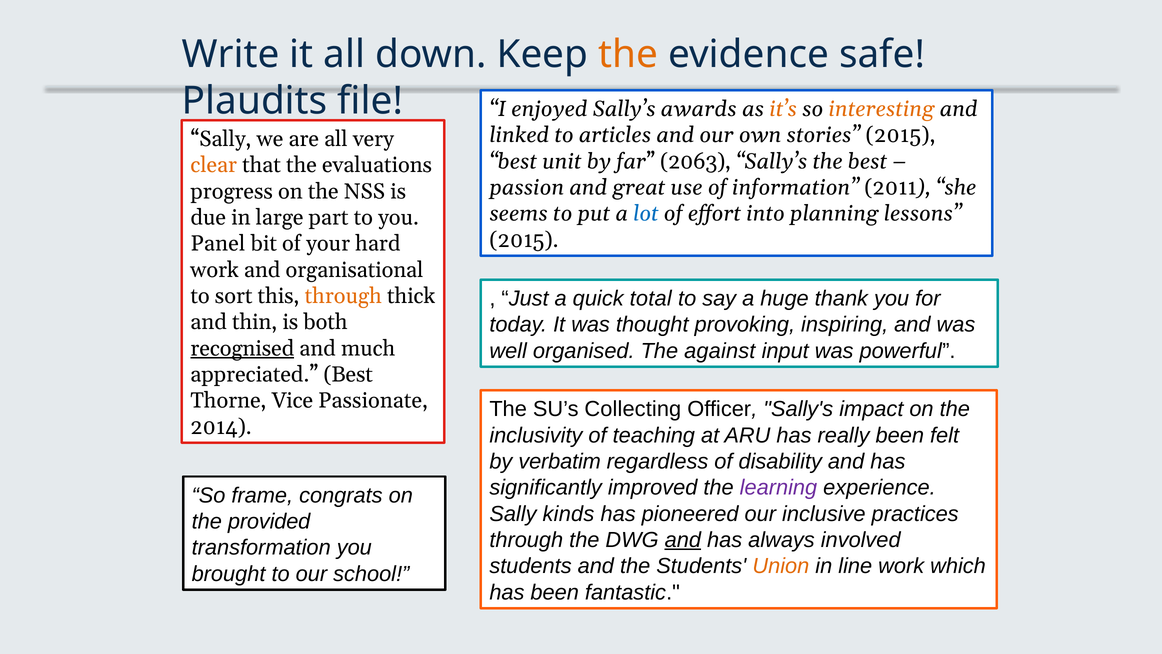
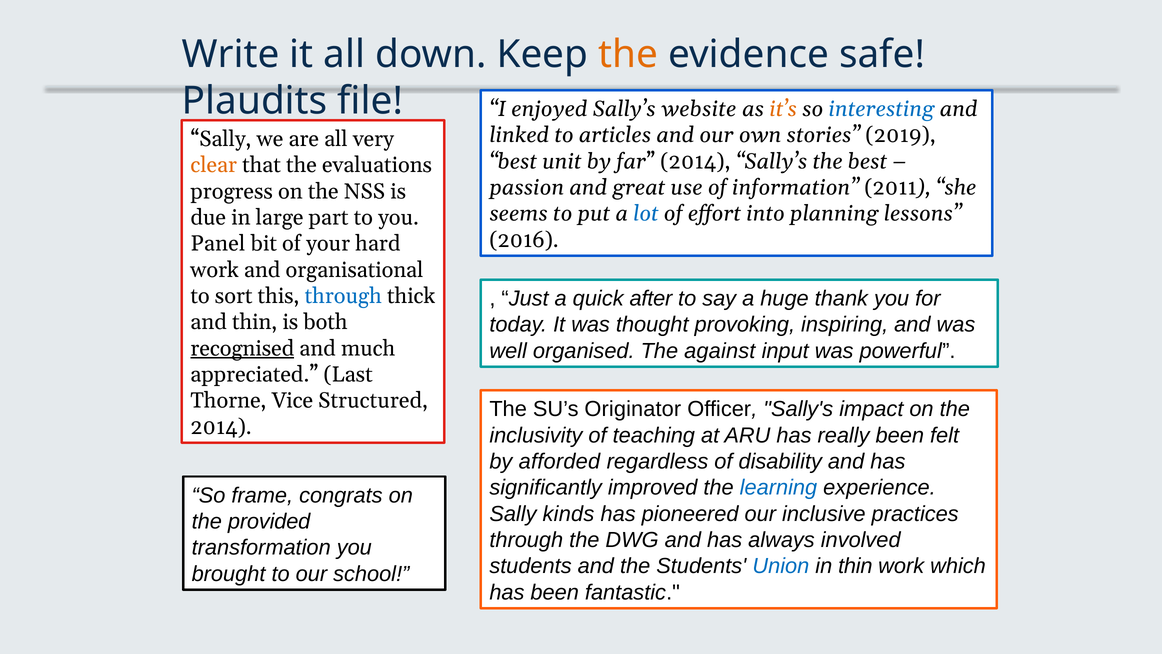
awards: awards -> website (699, 109)
interesting colour: orange -> blue (882, 109)
stories 2015: 2015 -> 2019 (901, 135)
far 2063: 2063 -> 2014 (695, 161)
2015: 2015 -> 2016 (524, 240)
total: total -> after (651, 298)
through colour: orange -> blue (343, 296)
appreciated Best: Best -> Last (348, 374)
Passionate: Passionate -> Structured (373, 400)
Collecting: Collecting -> Originator (633, 409)
verbatim: verbatim -> afforded (559, 461)
learning colour: purple -> blue (778, 487)
and underline: present -> none (683, 540)
Union colour: orange -> blue (781, 566)
in line: line -> thin (855, 566)
